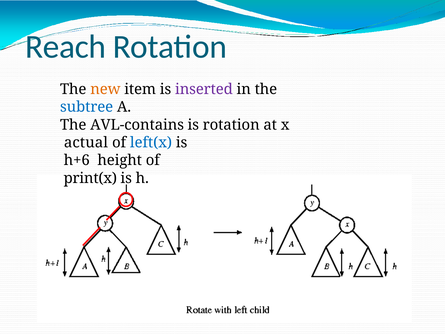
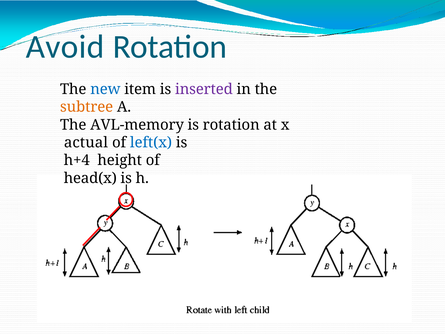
Reach: Reach -> Avoid (65, 47)
new colour: orange -> blue (105, 89)
subtree colour: blue -> orange (87, 107)
AVL-contains: AVL-contains -> AVL-memory (137, 125)
h+6: h+6 -> h+4 (77, 160)
print(x: print(x -> head(x (90, 178)
